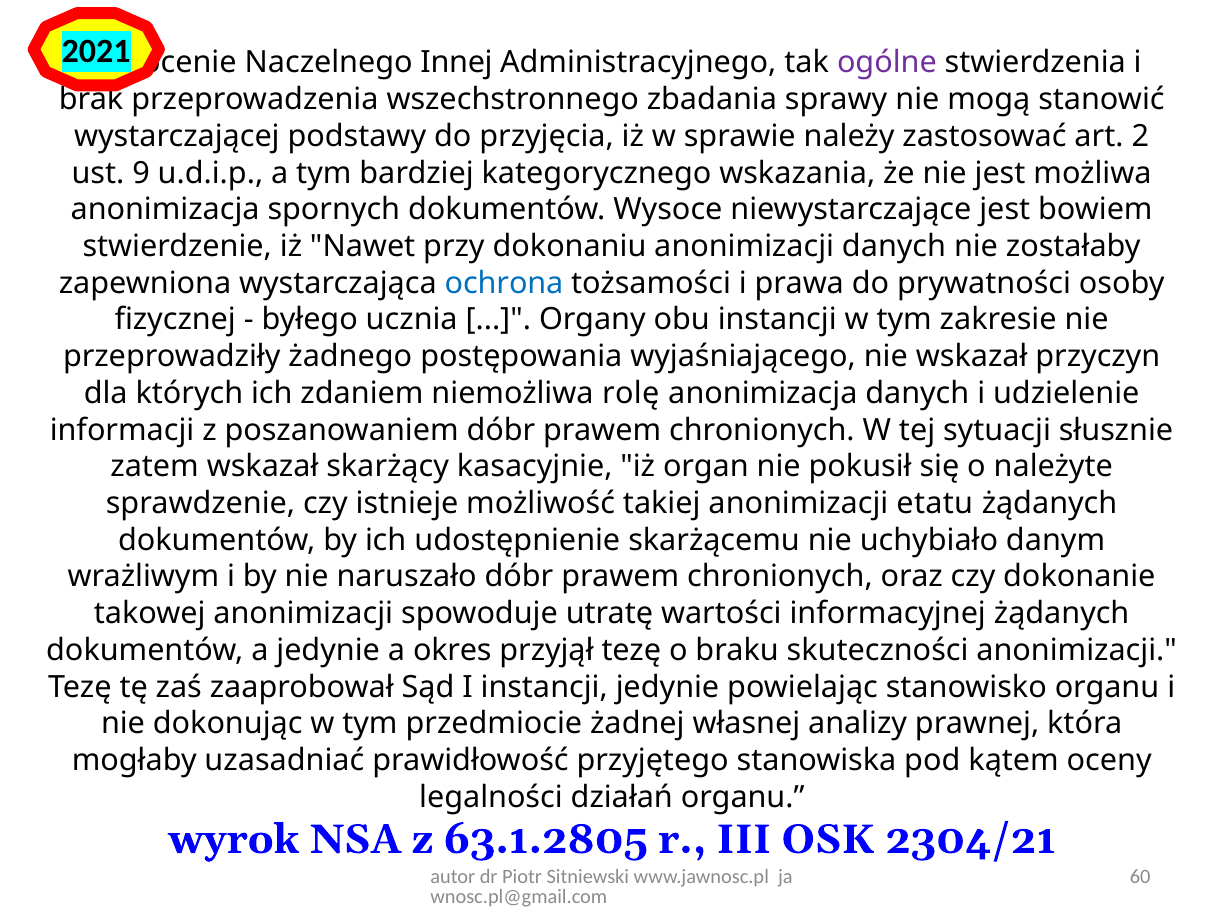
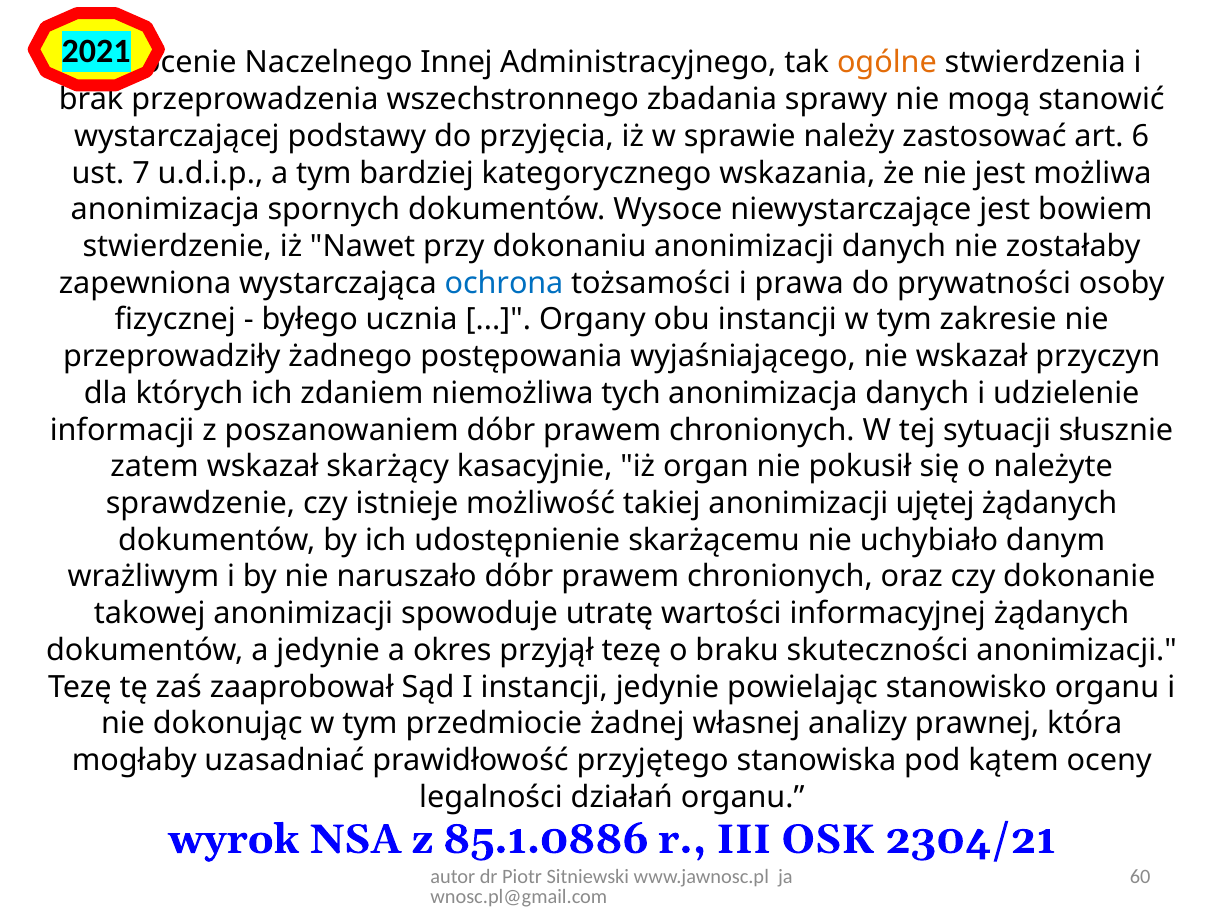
ogólne colour: purple -> orange (887, 63)
2: 2 -> 6 (1140, 136)
9: 9 -> 7 (141, 173)
rolę: rolę -> tych (631, 393)
etatu: etatu -> ujętej (935, 503)
63.1.2805: 63.1.2805 -> 85.1.0886 (546, 839)
